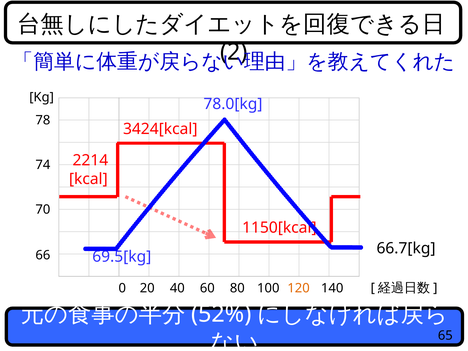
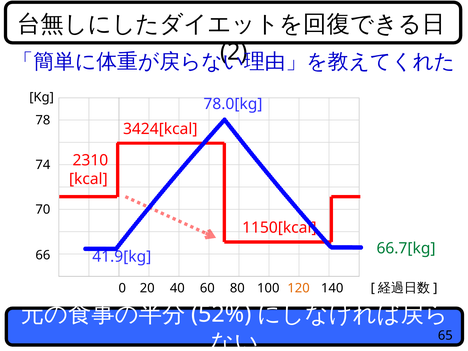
2214: 2214 -> 2310 (90, 160)
66.7[kg colour: black -> green (406, 248)
69.5[kg: 69.5[kg -> 41.9[kg (122, 257)
